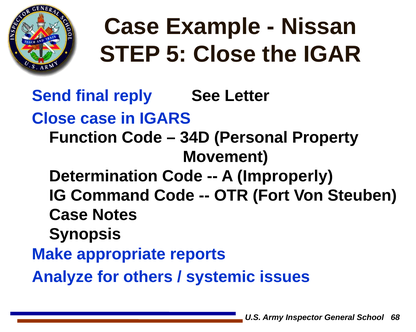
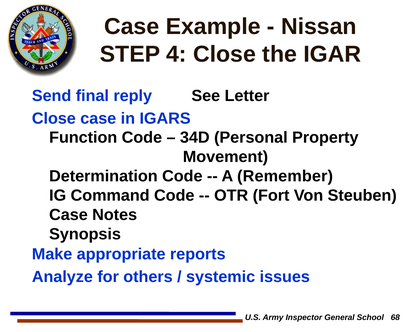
5: 5 -> 4 (176, 54)
Improperly: Improperly -> Remember (285, 177)
